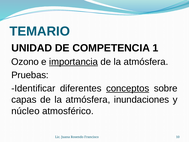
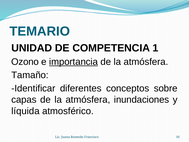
Pruebas: Pruebas -> Tamaño (30, 75)
conceptos underline: present -> none (128, 88)
núcleo: núcleo -> líquida (25, 111)
